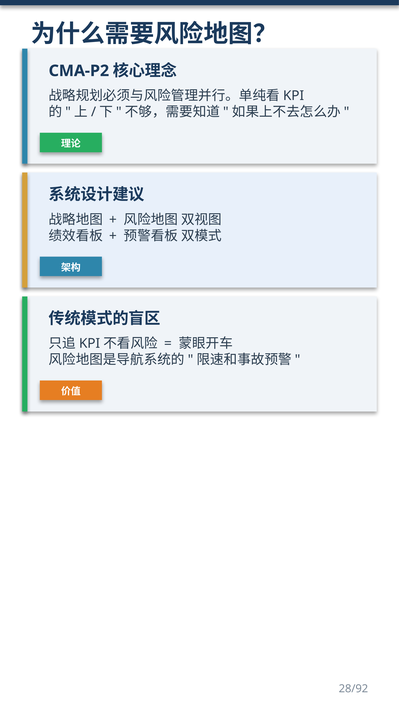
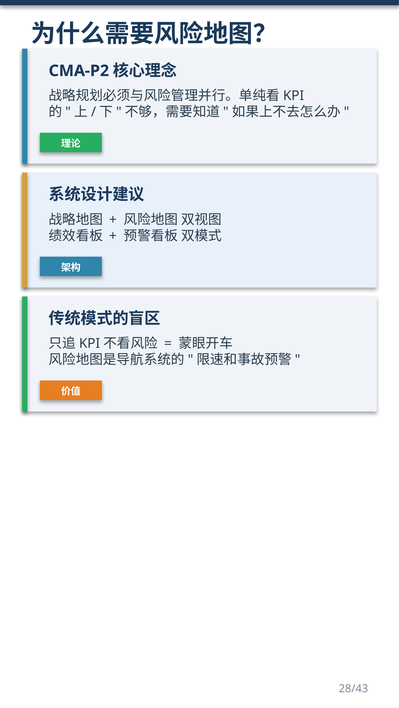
28/92: 28/92 -> 28/43 (353, 690)
